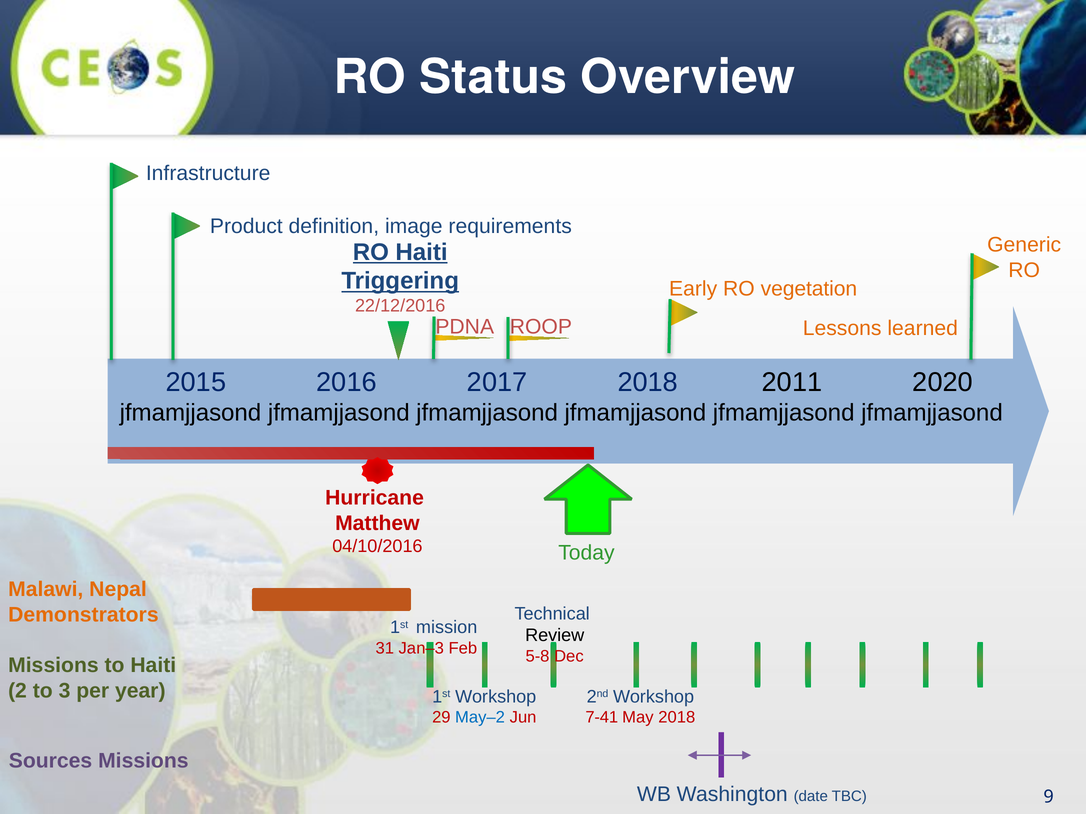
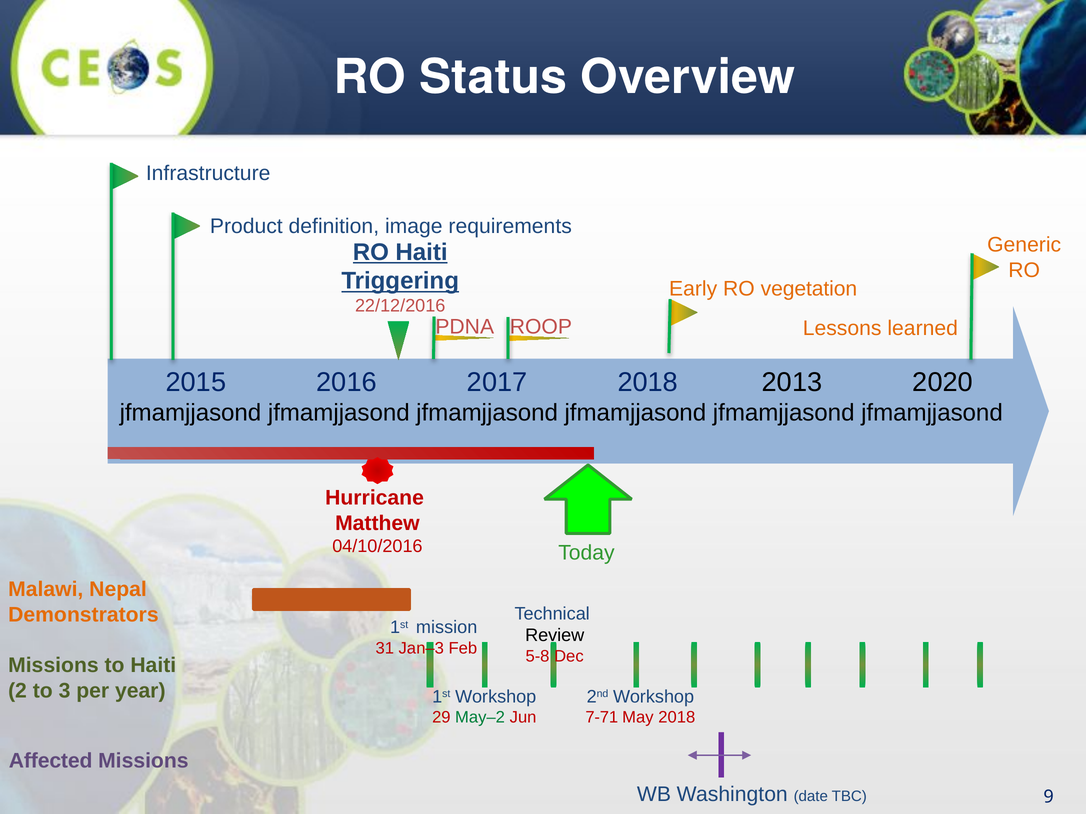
2011: 2011 -> 2013 (792, 382)
May–2 colour: blue -> green (480, 718)
7-41: 7-41 -> 7-71 (602, 718)
Sources: Sources -> Affected (51, 761)
